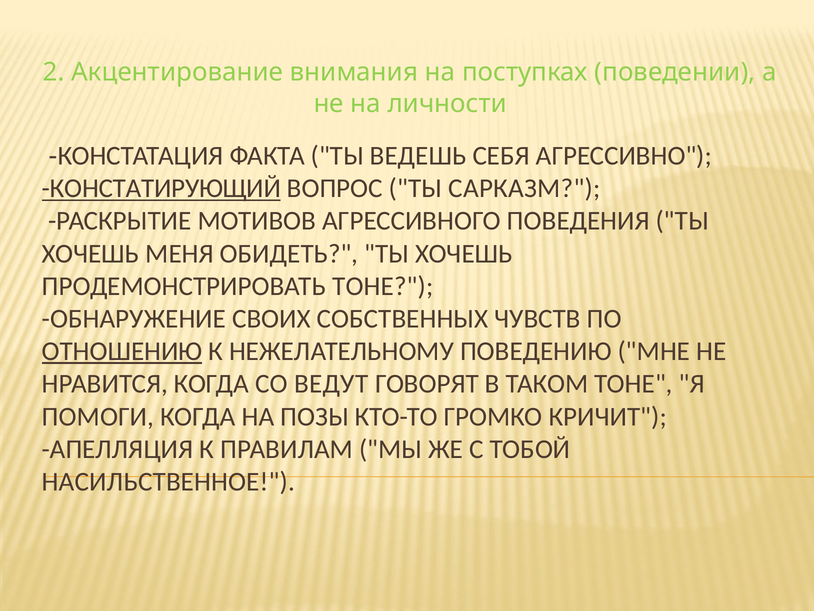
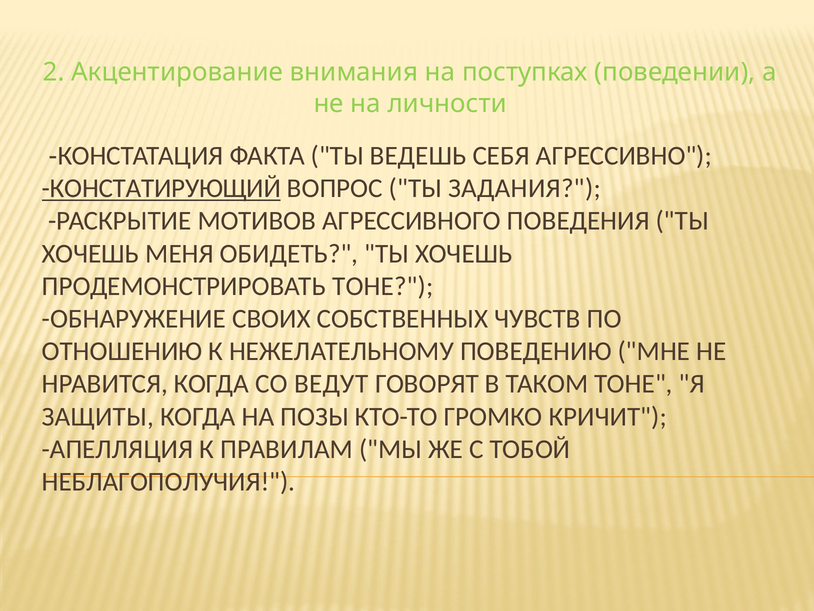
САРКАЗМ: САРКАЗМ -> ЗАДАНИЯ (524, 188)
ОТНОШЕНИЮ underline: present -> none (122, 351)
ПОМОГИ: ПОМОГИ -> ЗАЩИТЫ (98, 416)
НАСИЛЬСТВЕННОЕ: НАСИЛЬСТВЕННОЕ -> НЕБЛАГОПОЛУЧИЯ (169, 481)
